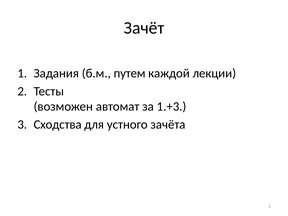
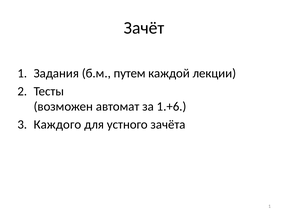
1.+3: 1.+3 -> 1.+6 (172, 107)
Сходства: Сходства -> Каждого (57, 124)
